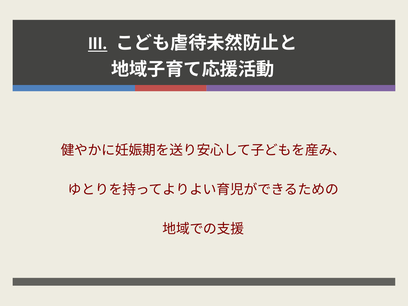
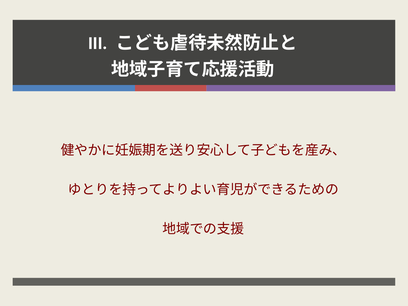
III underline: present -> none (98, 43)
